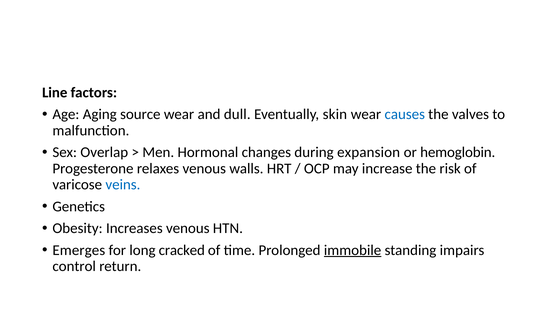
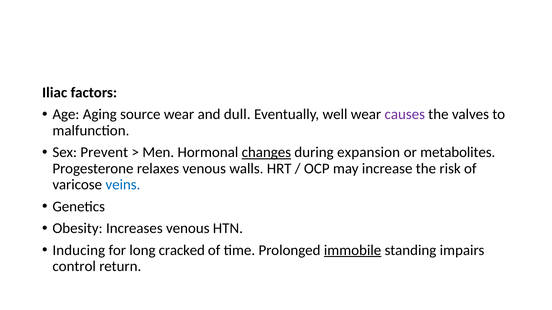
Line: Line -> Iliac (55, 93)
skin: skin -> well (335, 115)
causes colour: blue -> purple (405, 115)
Overlap: Overlap -> Prevent (104, 153)
changes underline: none -> present (266, 153)
hemoglobin: hemoglobin -> metabolites (458, 153)
Emerges: Emerges -> Inducing (79, 251)
